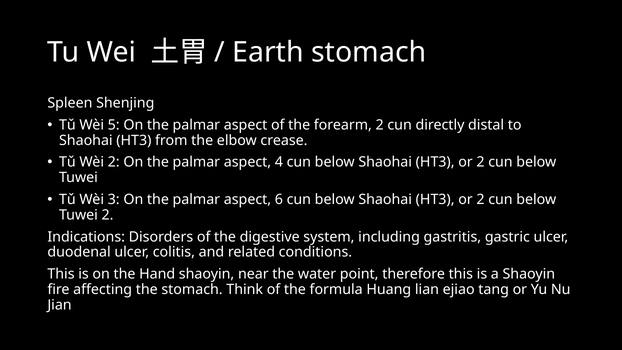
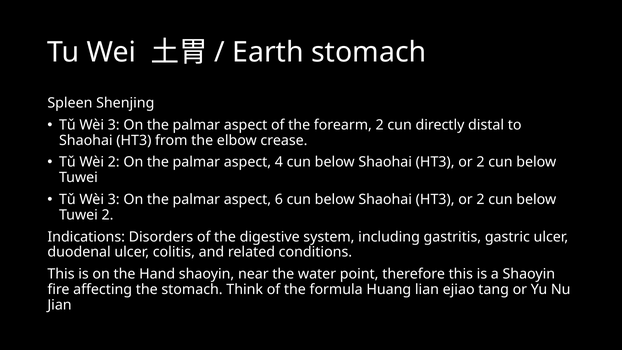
5: 5 -> 3 (114, 125)
